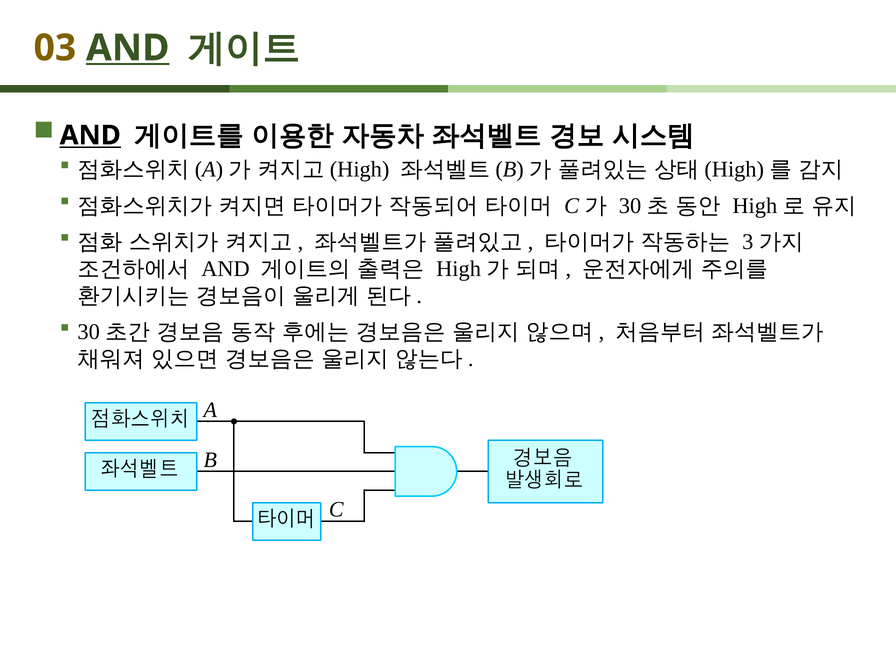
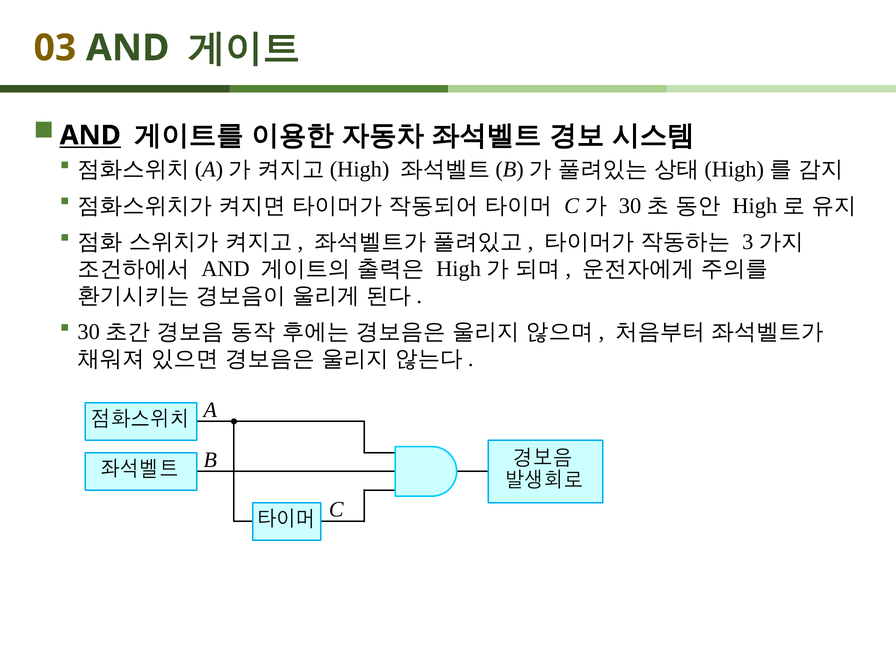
AND underline: present -> none (128, 48)
